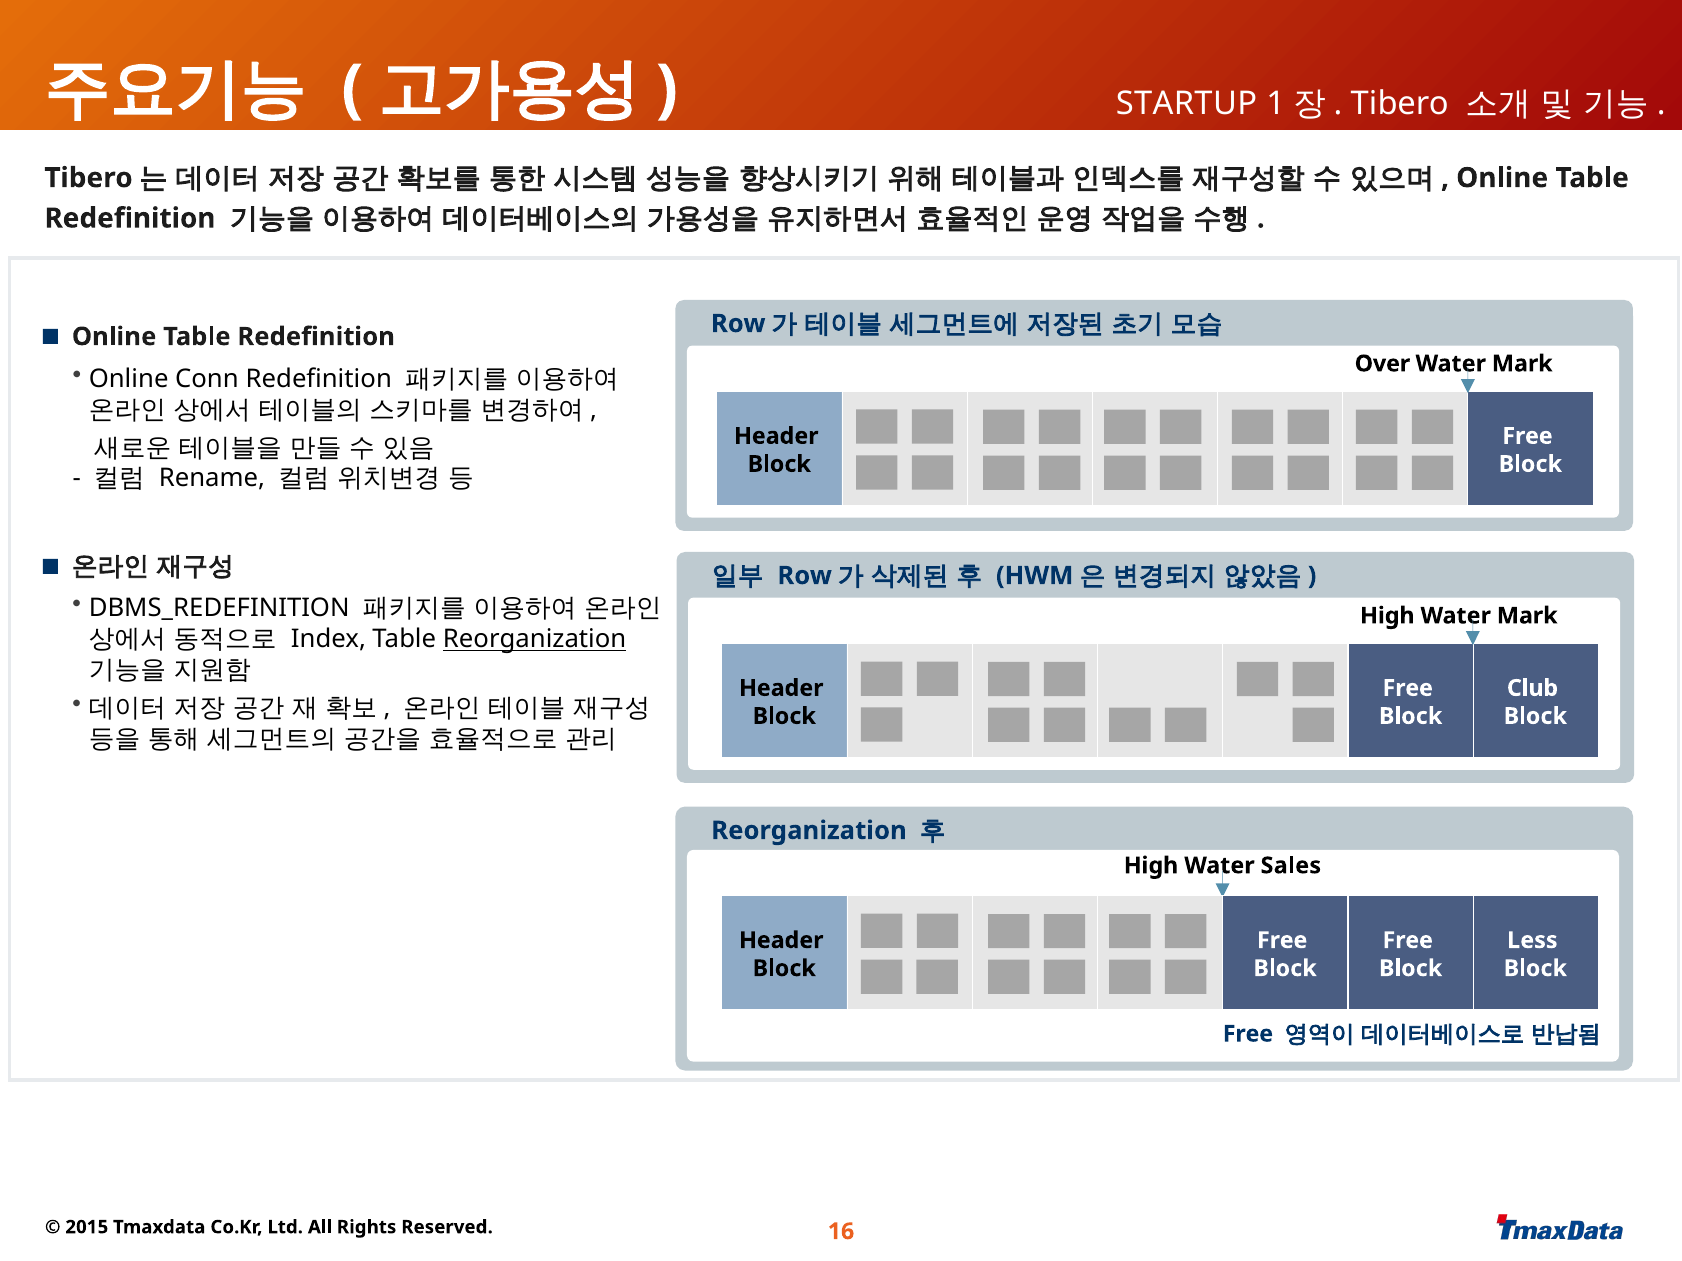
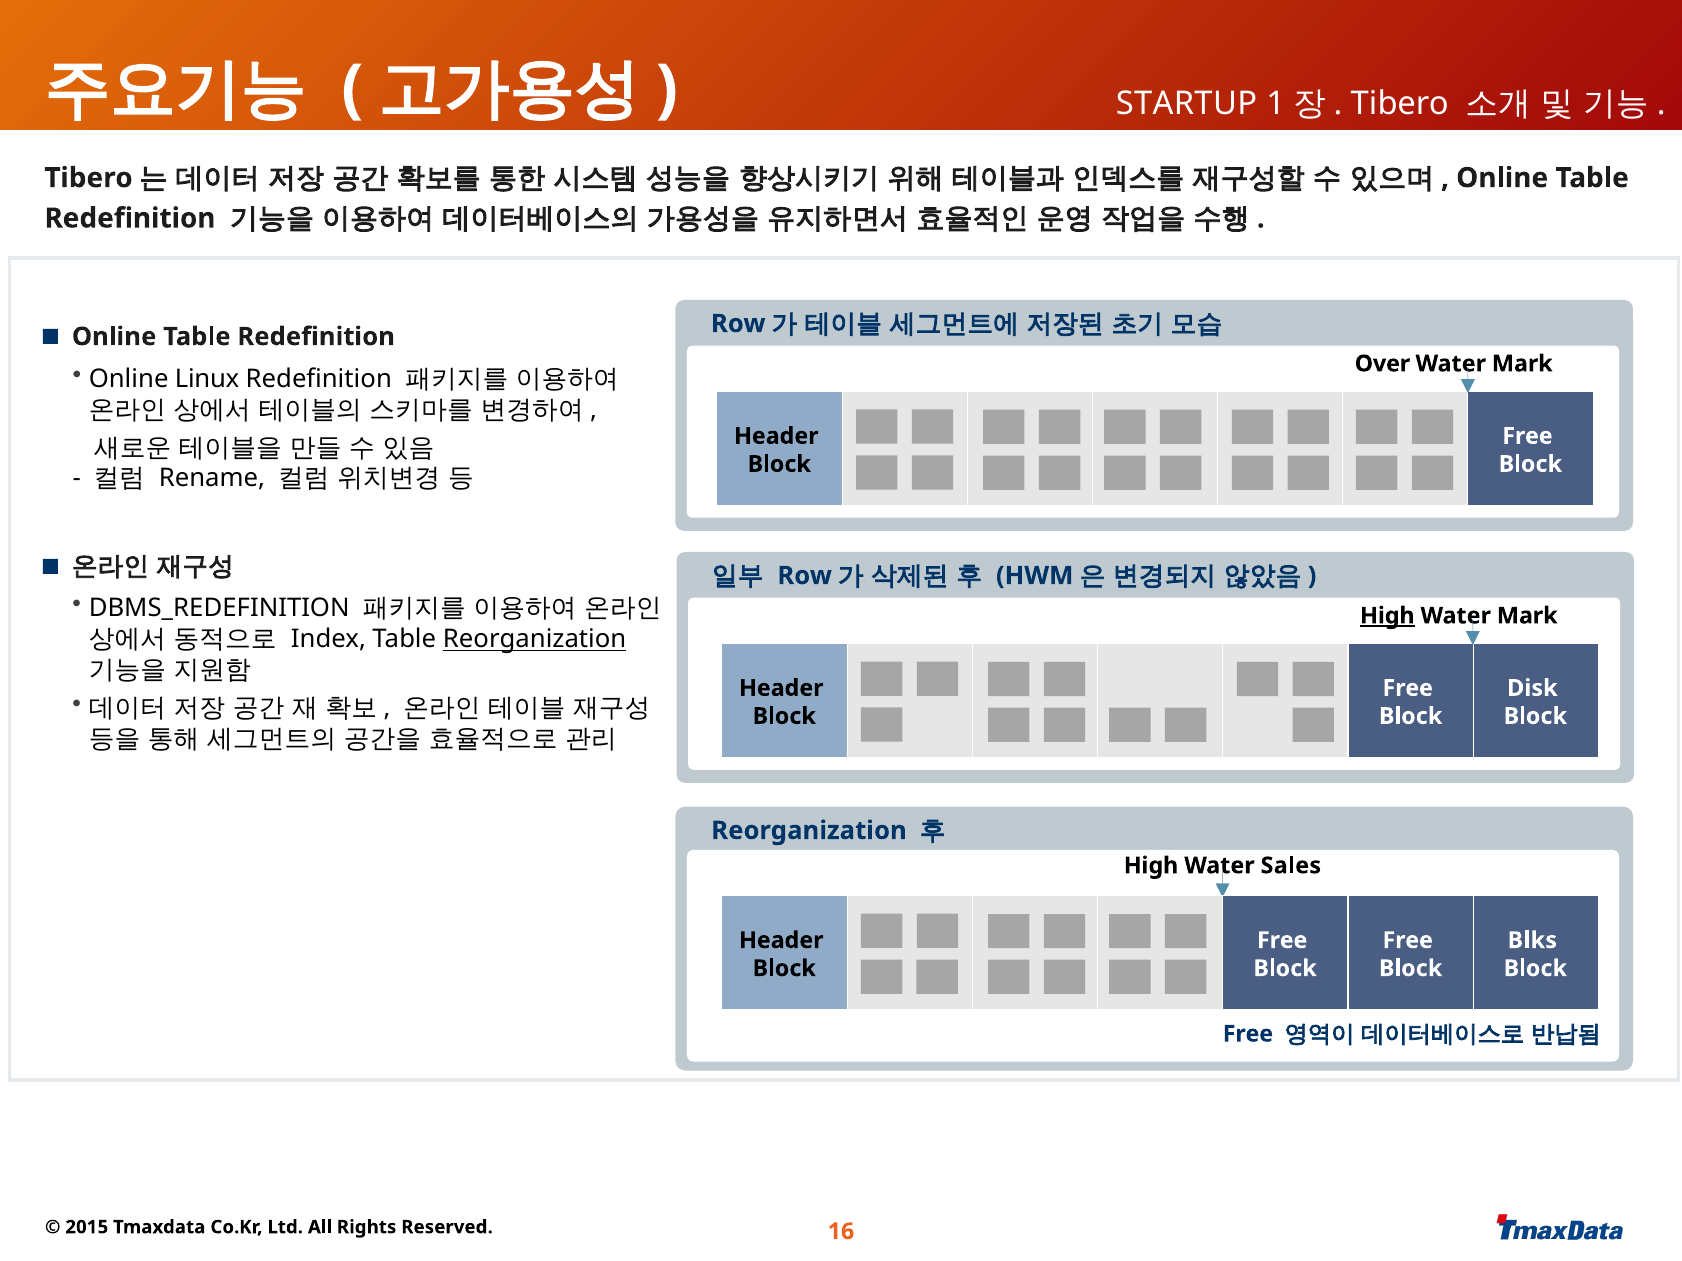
Conn: Conn -> Linux (207, 379)
High underline: none -> present (1387, 616)
Club: Club -> Disk (1532, 688)
Less: Less -> Blks (1532, 941)
